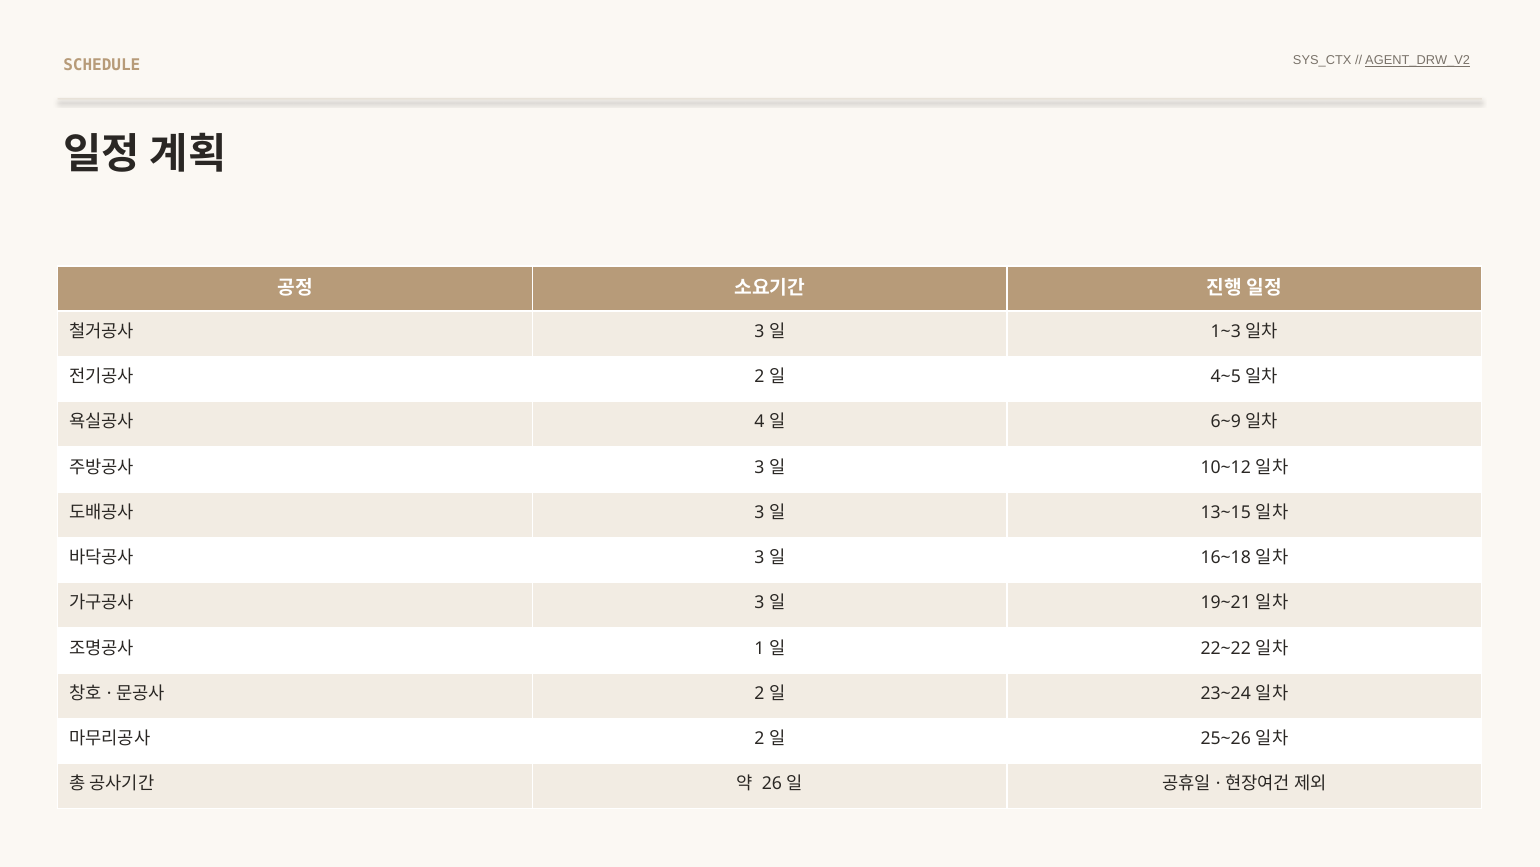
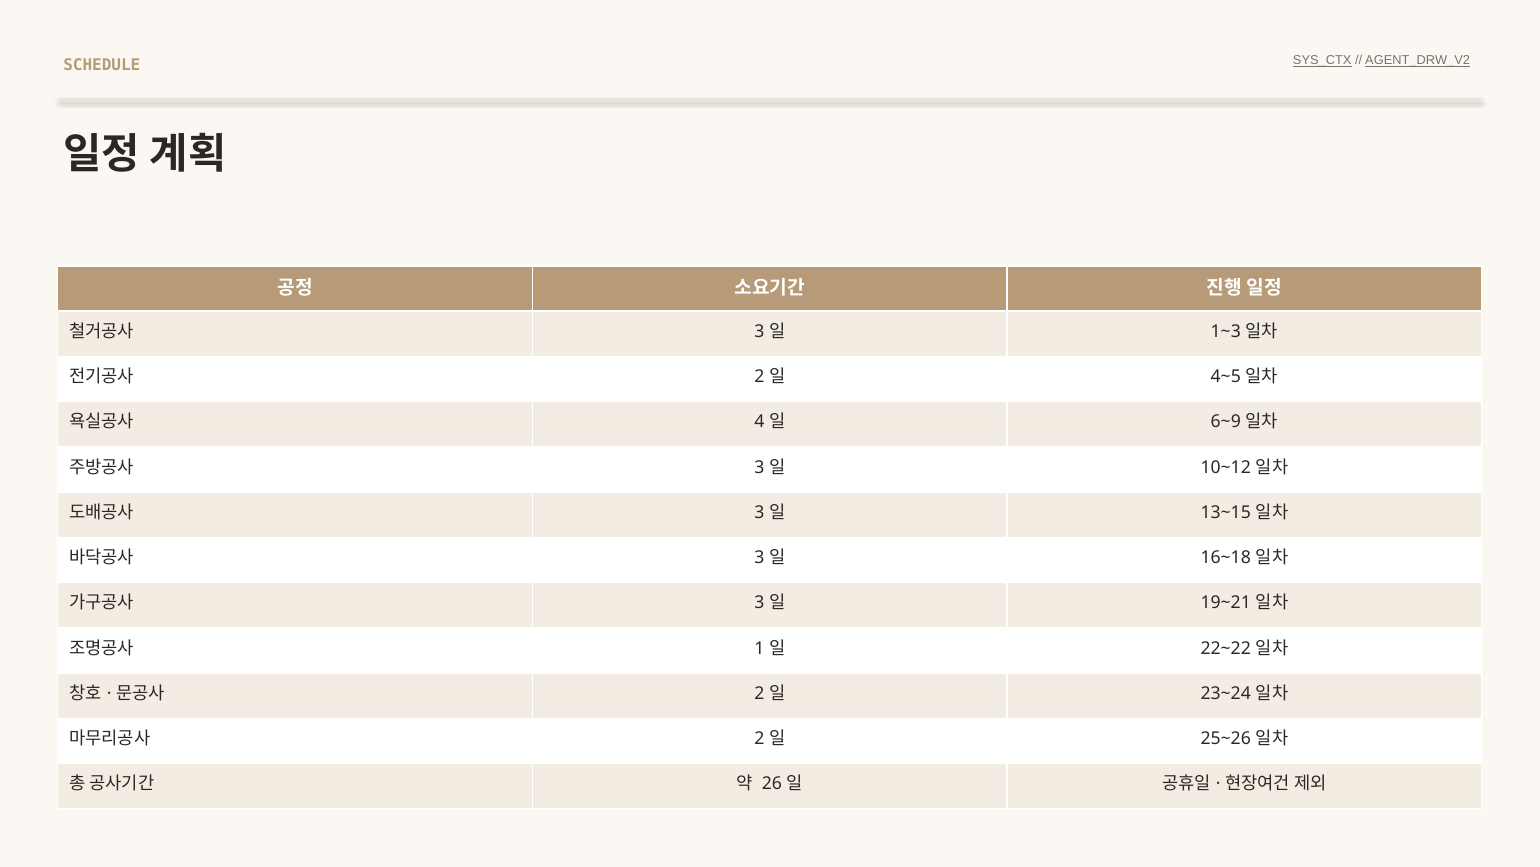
SYS_CTX underline: none -> present (1322, 60)
